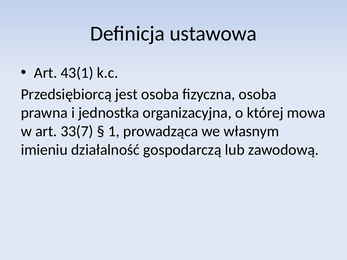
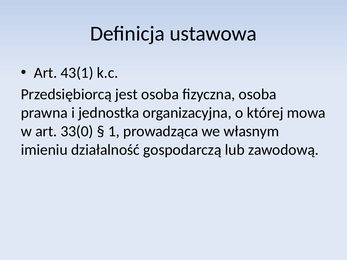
33(7: 33(7 -> 33(0 (77, 131)
